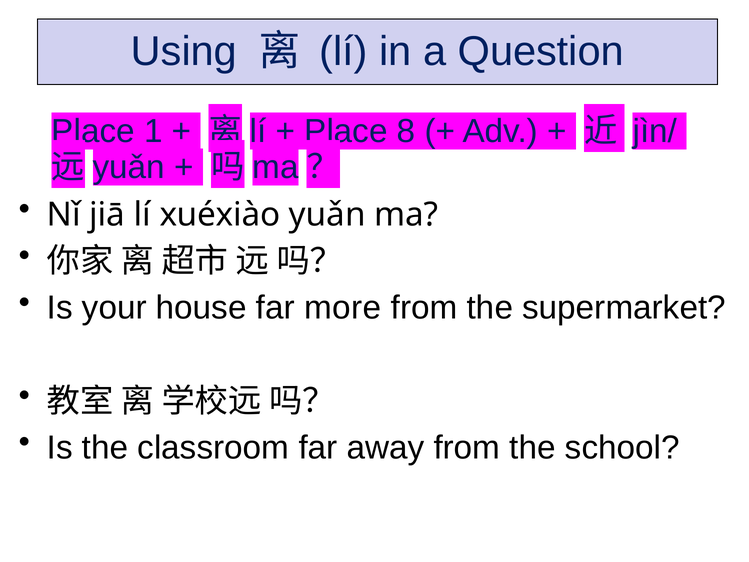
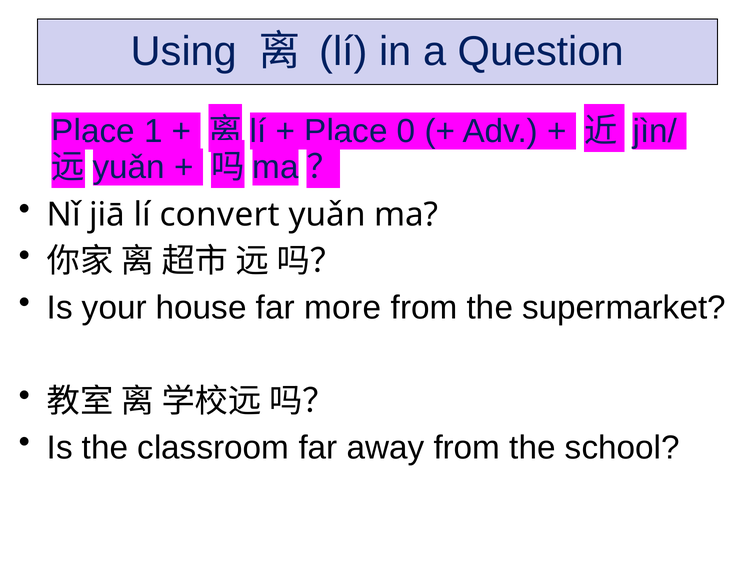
8: 8 -> 0 (406, 131)
jiā lí xuéxiào: xuéxiào -> convert (220, 215)
